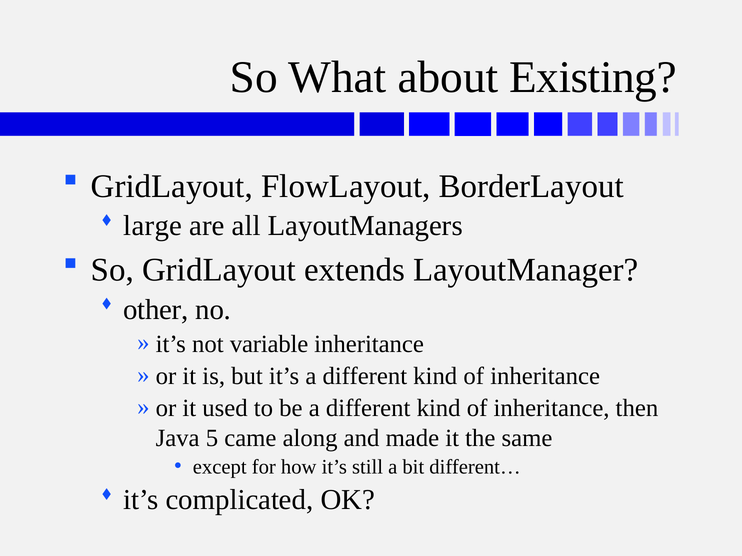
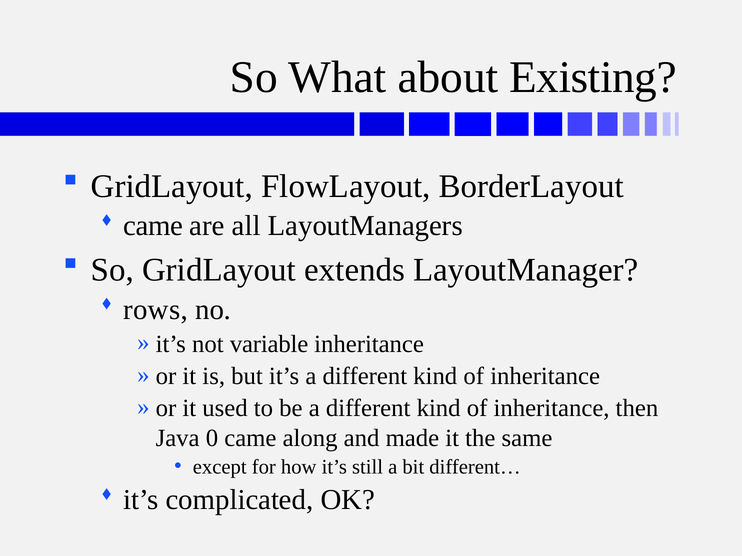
large: large -> came (153, 226)
other: other -> rows (156, 310)
5: 5 -> 0 (212, 438)
